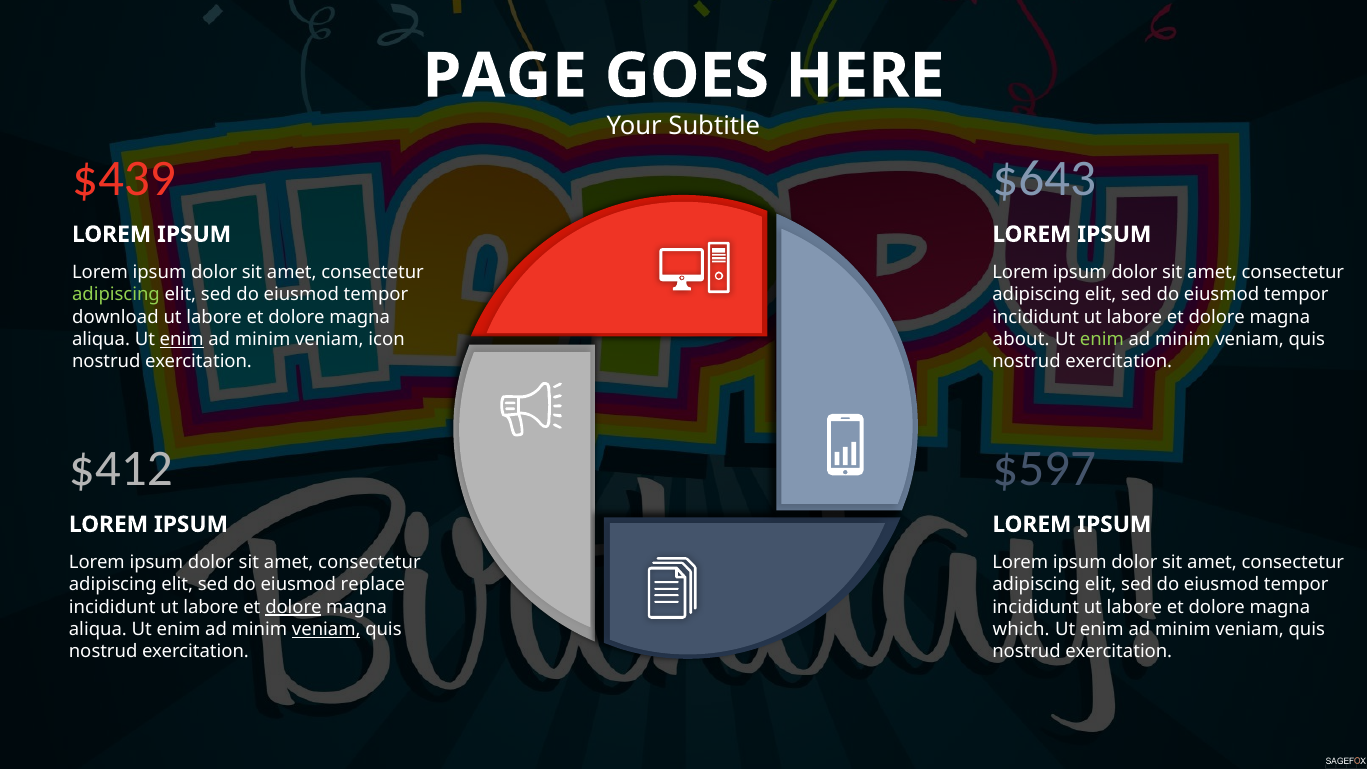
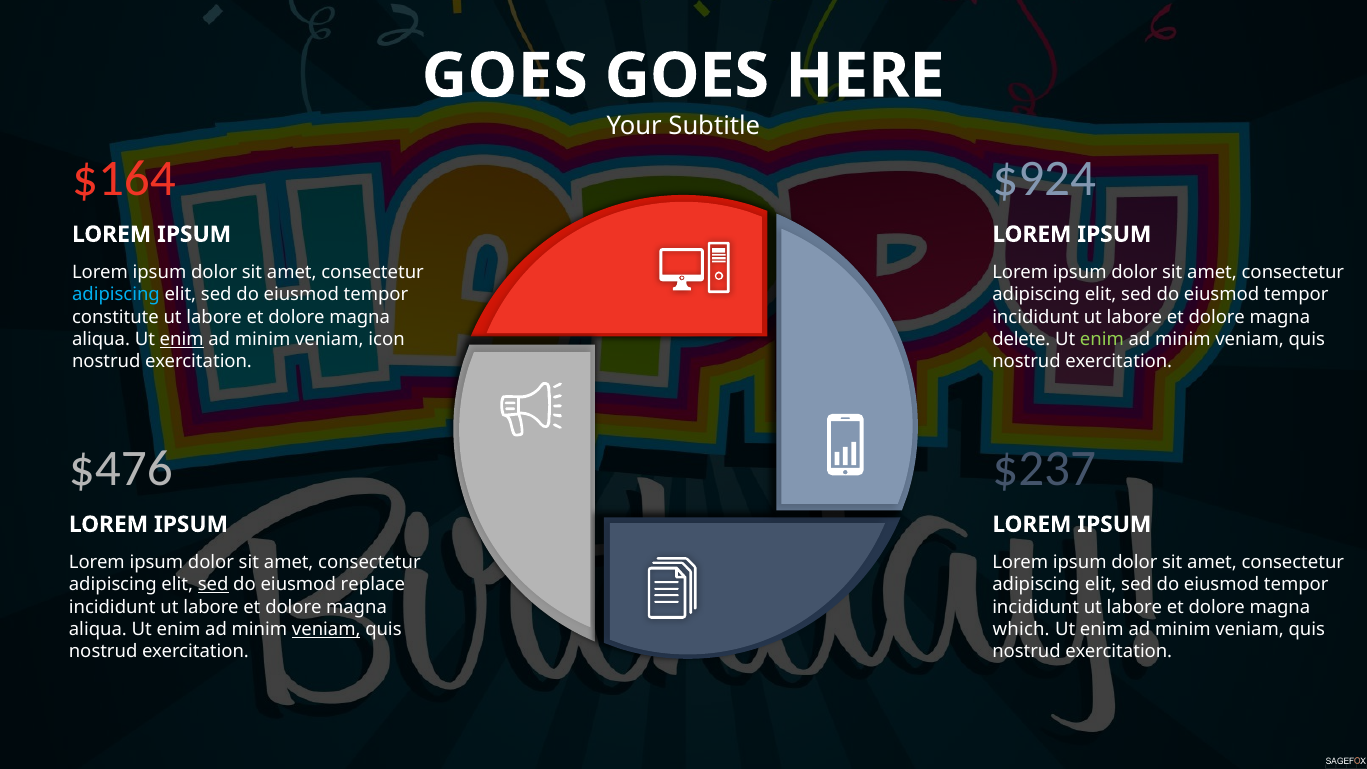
PAGE: PAGE -> GOES (505, 76)
$439: $439 -> $164 (124, 178)
$643: $643 -> $924 (1044, 178)
adipiscing colour: light green -> light blue (116, 295)
download: download -> constitute (115, 317)
about: about -> delete (1021, 339)
$412: $412 -> $476 (121, 468)
$597: $597 -> $237 (1044, 468)
sed underline: none -> present (213, 585)
dolore underline: present -> none (293, 607)
